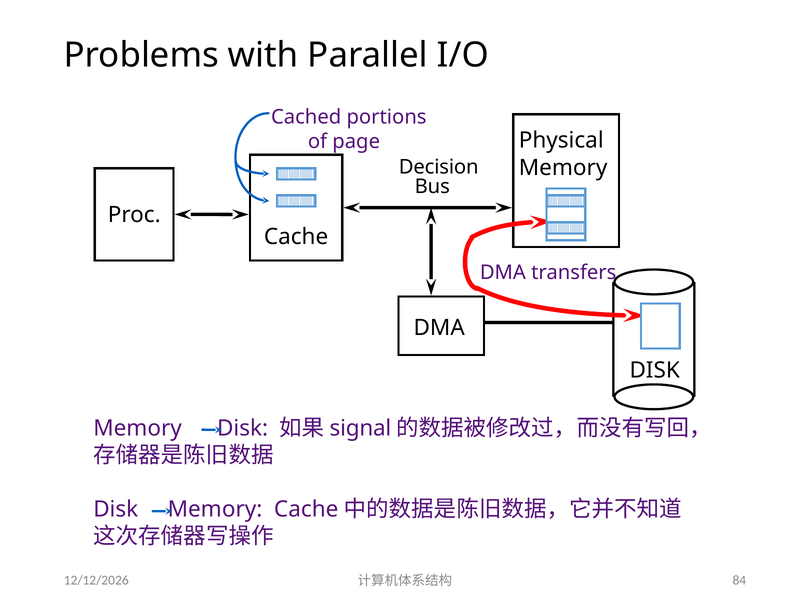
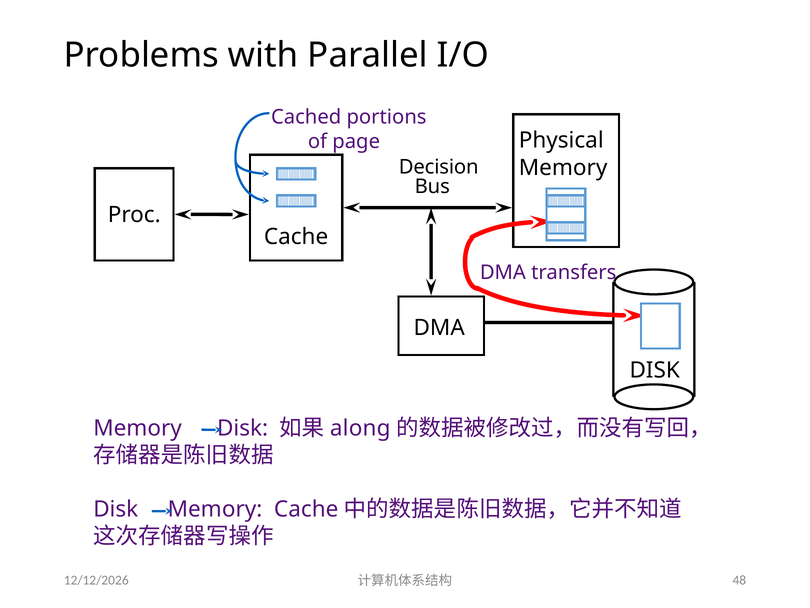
signal: signal -> along (360, 428)
84: 84 -> 48 (739, 580)
